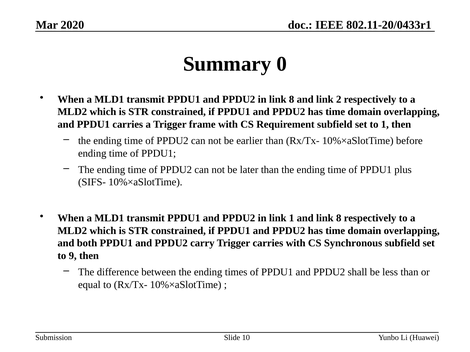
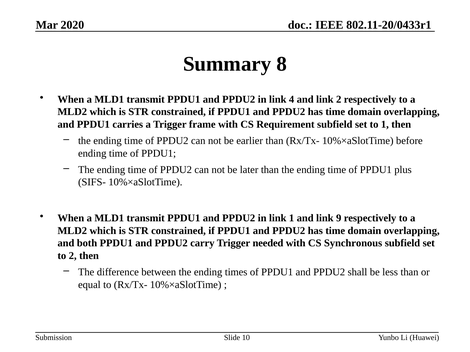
0: 0 -> 8 (282, 64)
in link 8: 8 -> 4 (292, 99)
and link 8: 8 -> 9 (339, 218)
Trigger carries: carries -> needed (268, 244)
to 9: 9 -> 2 (73, 256)
